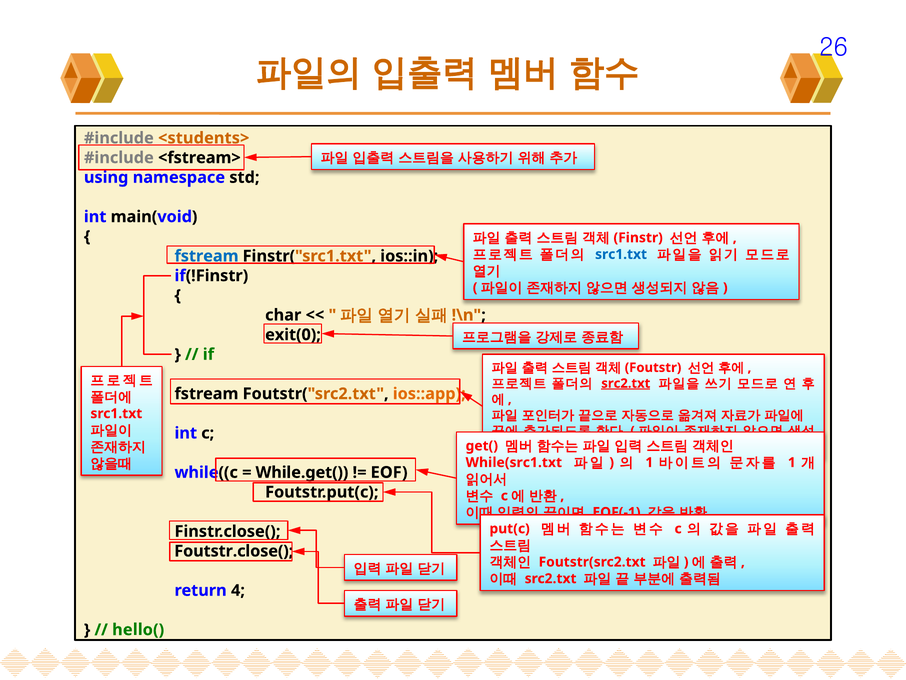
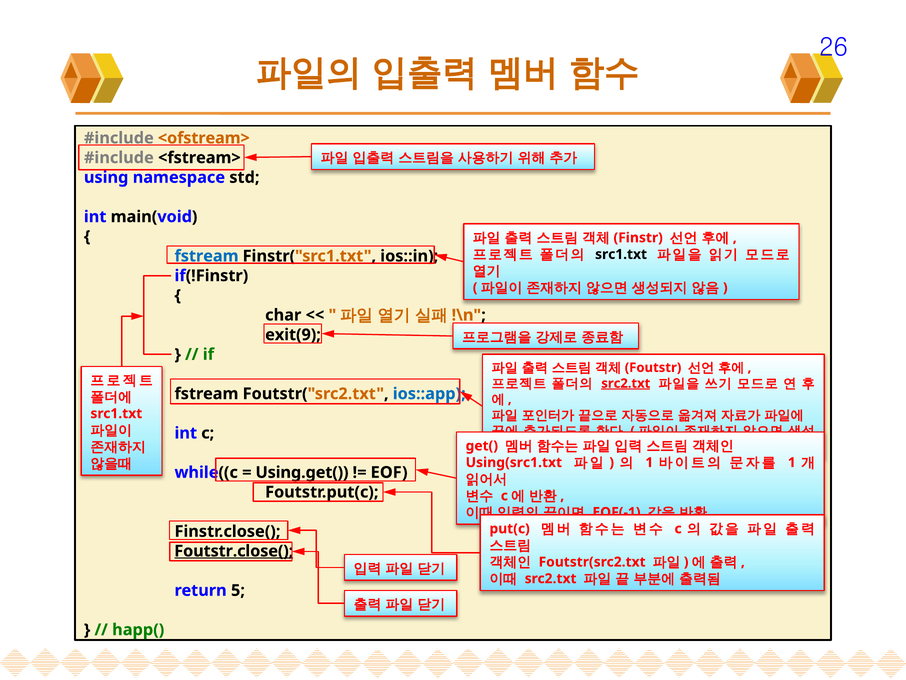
<students>: <students> -> <ofstream> (204, 138)
src1.txt colour: blue -> black (621, 254)
exit(0: exit(0 -> exit(9 (293, 335)
ios::app colour: orange -> blue (429, 393)
While(src1.txt: While(src1.txt -> Using(src1.txt (514, 462)
While.get(: While.get( -> Using.get( (302, 472)
Foutstr.close( underline: none -> present (234, 551)
4: 4 -> 5 (238, 590)
hello(: hello( -> happ( (138, 629)
